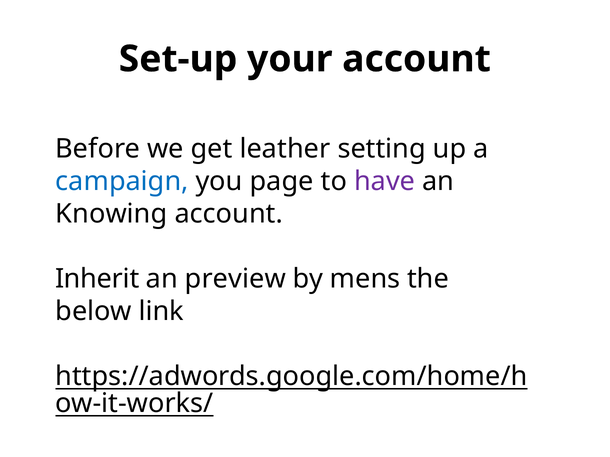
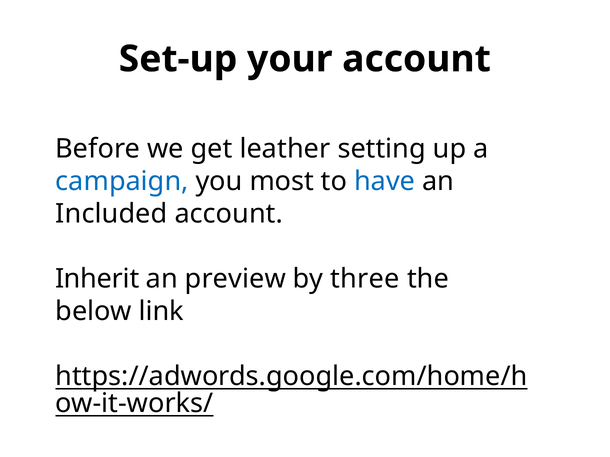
page: page -> most (282, 181)
have colour: purple -> blue (385, 181)
Knowing: Knowing -> Included (111, 214)
mens: mens -> three (365, 279)
